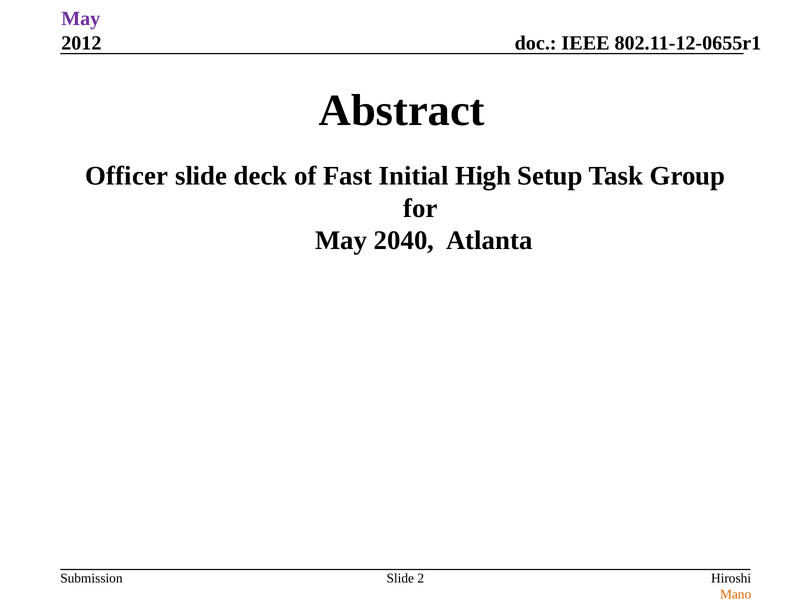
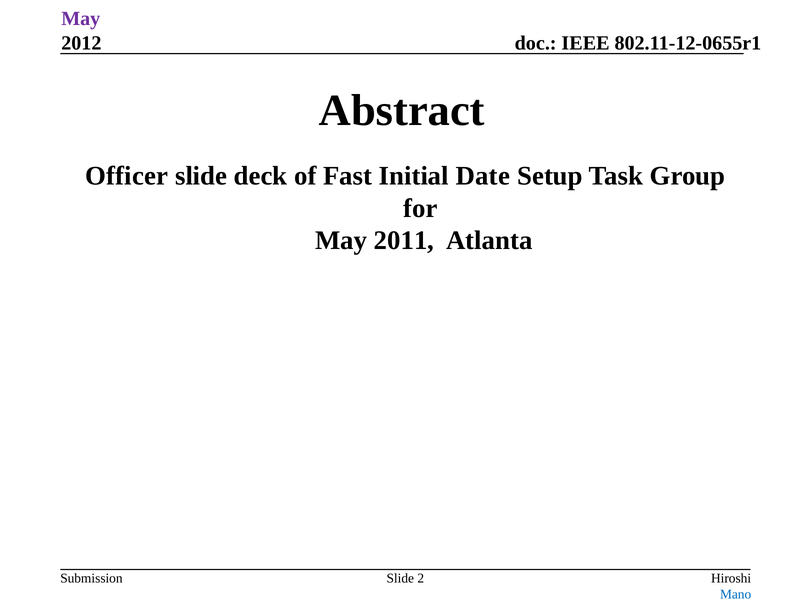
High: High -> Date (483, 176)
2040: 2040 -> 2011 (404, 240)
Mano colour: orange -> blue (736, 594)
